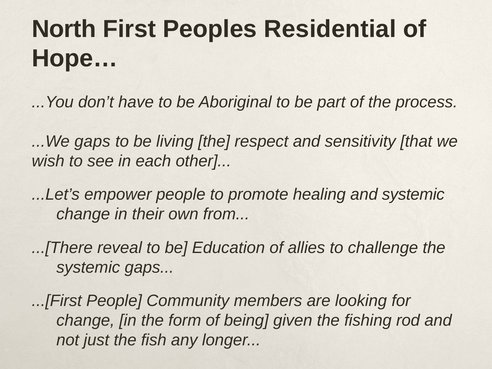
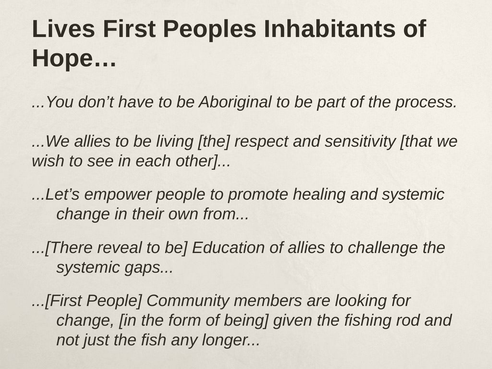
North: North -> Lives (64, 29)
Residential: Residential -> Inhabitants (330, 29)
...We gaps: gaps -> allies (93, 142)
